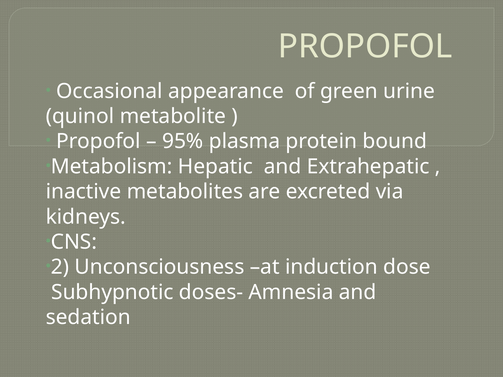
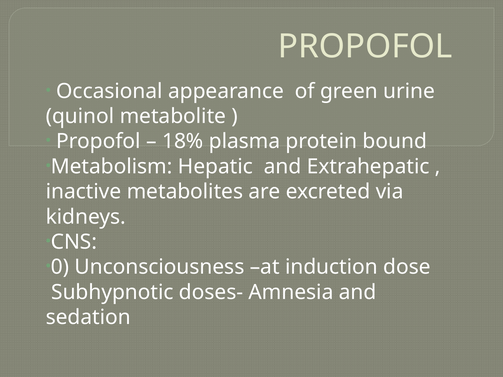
95%: 95% -> 18% (183, 141)
2: 2 -> 0 (60, 267)
